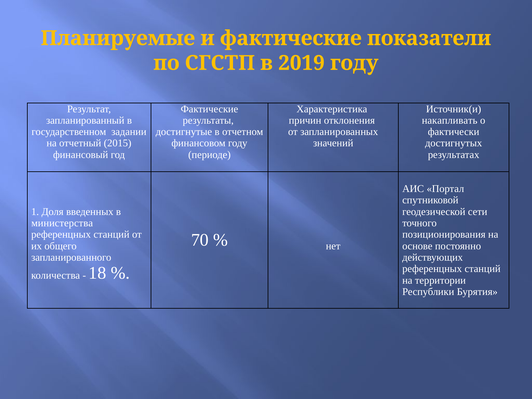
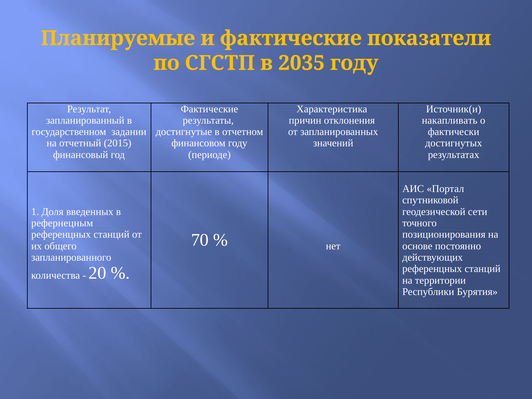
2019: 2019 -> 2035 (301, 63)
министерства: министерства -> рефернецным (62, 223)
18: 18 -> 20 (98, 273)
